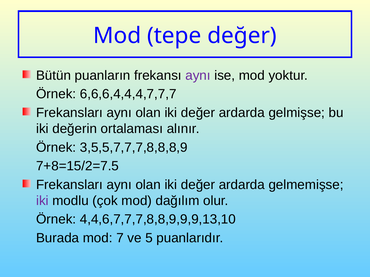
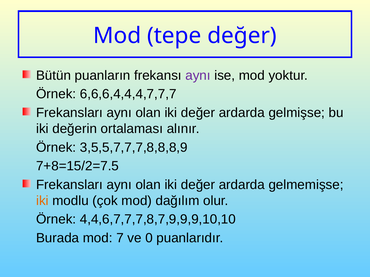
iki colour: purple -> orange (42, 201)
4,4,6,7,7,7,8,8,9,9,9,13,10: 4,4,6,7,7,7,8,8,9,9,9,13,10 -> 4,4,6,7,7,7,8,7,9,9,9,10,10 (158, 220)
5: 5 -> 0 (149, 238)
